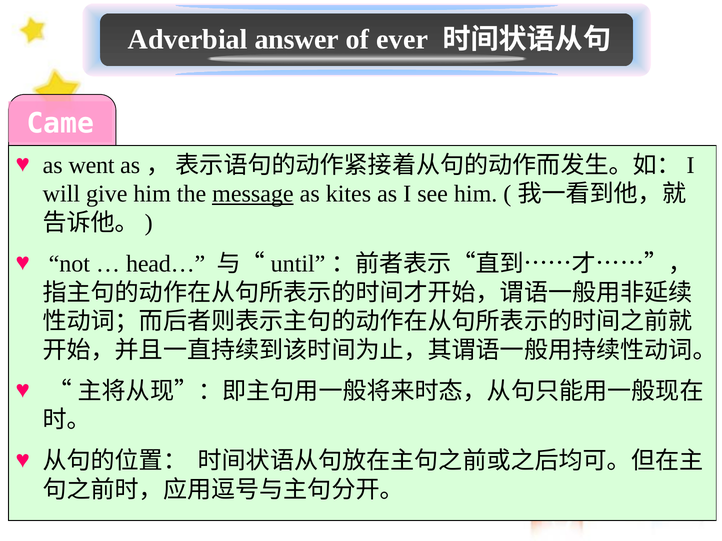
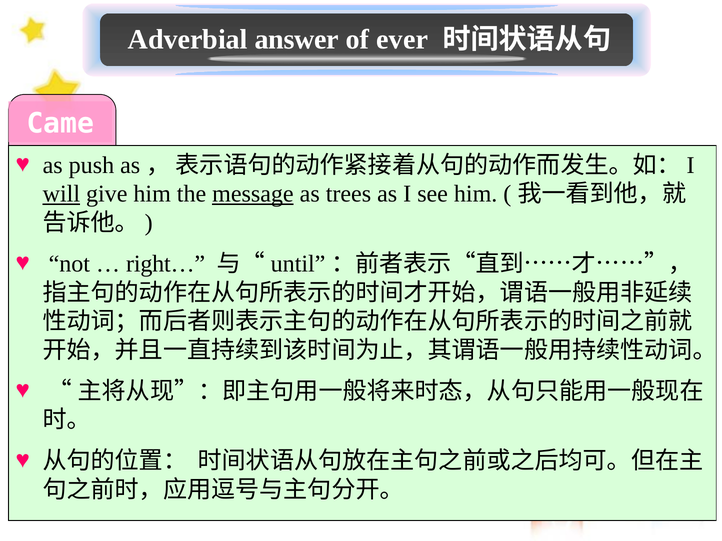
went: went -> push (91, 165)
will underline: none -> present (61, 194)
kites: kites -> trees (348, 194)
head…: head… -> right… (166, 264)
